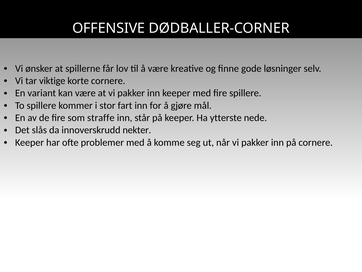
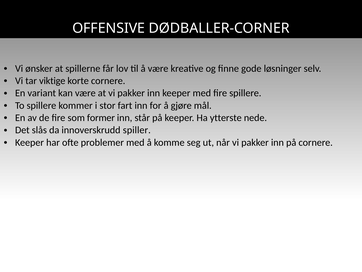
straffe: straffe -> former (101, 118)
nekter: nekter -> spiller (137, 130)
